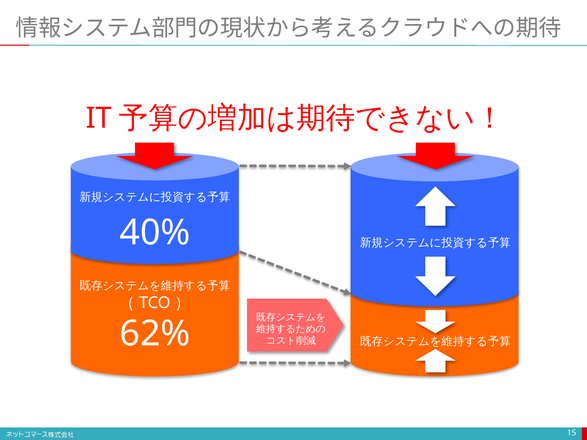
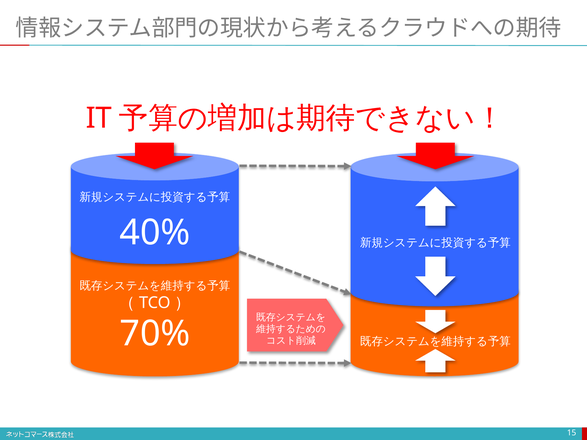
62%: 62% -> 70% (155, 334)
